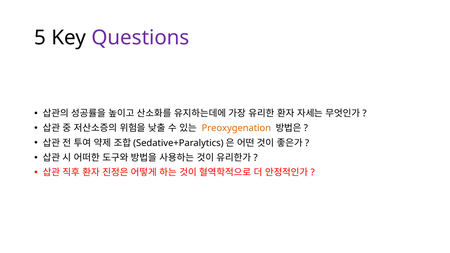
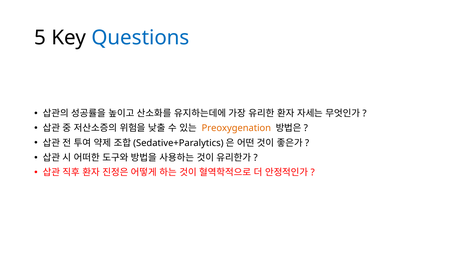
Questions colour: purple -> blue (140, 38)
